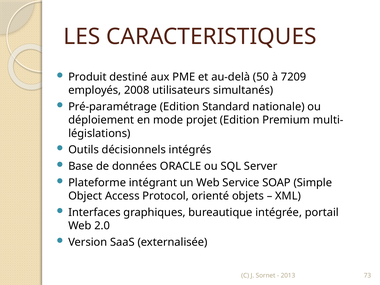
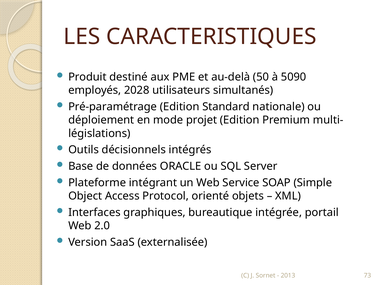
7209: 7209 -> 5090 (294, 77)
2008: 2008 -> 2028 (137, 90)
